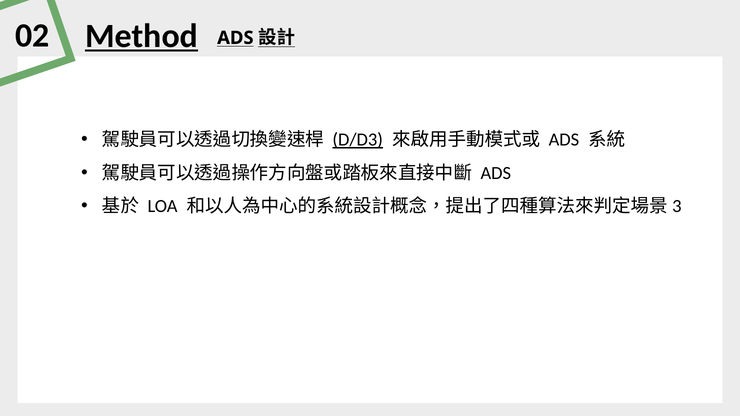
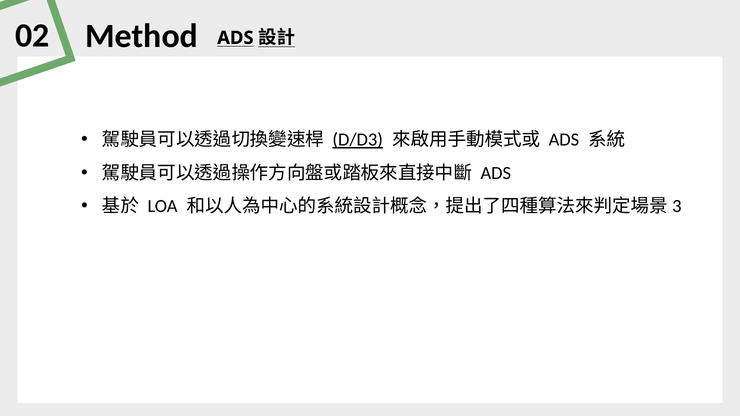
Method underline: present -> none (142, 36)
